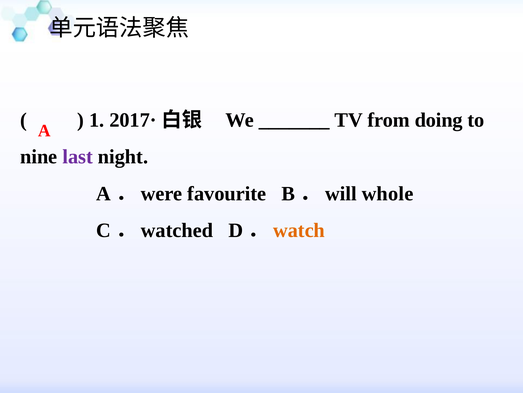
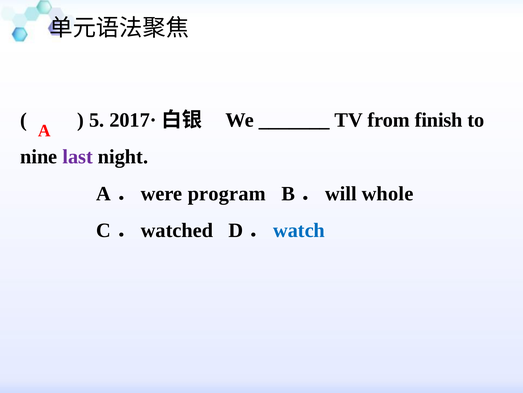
1: 1 -> 5 (97, 120)
doing: doing -> finish (439, 120)
favourite: favourite -> program (227, 193)
watch colour: orange -> blue (299, 230)
